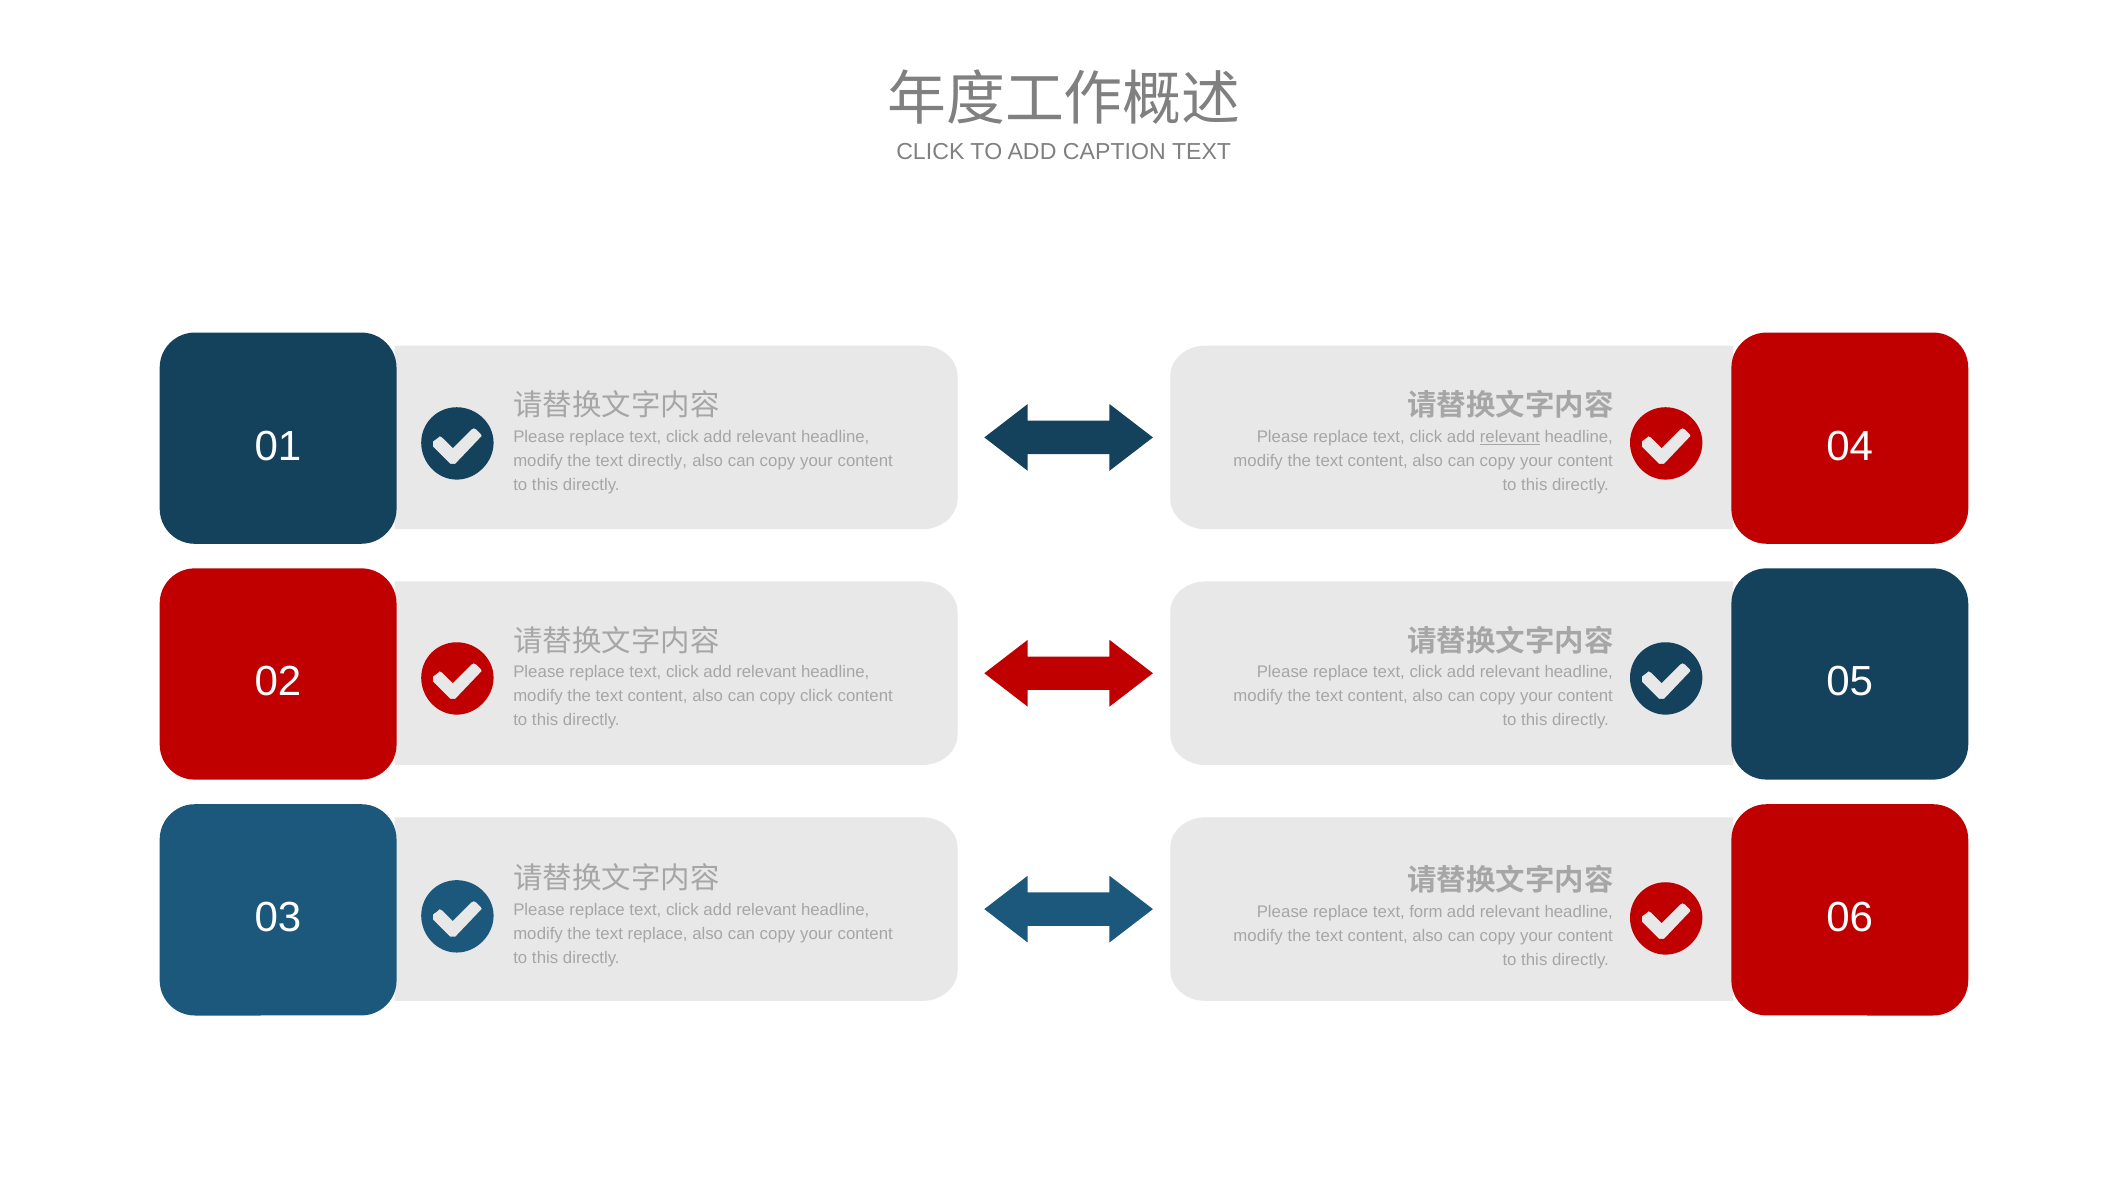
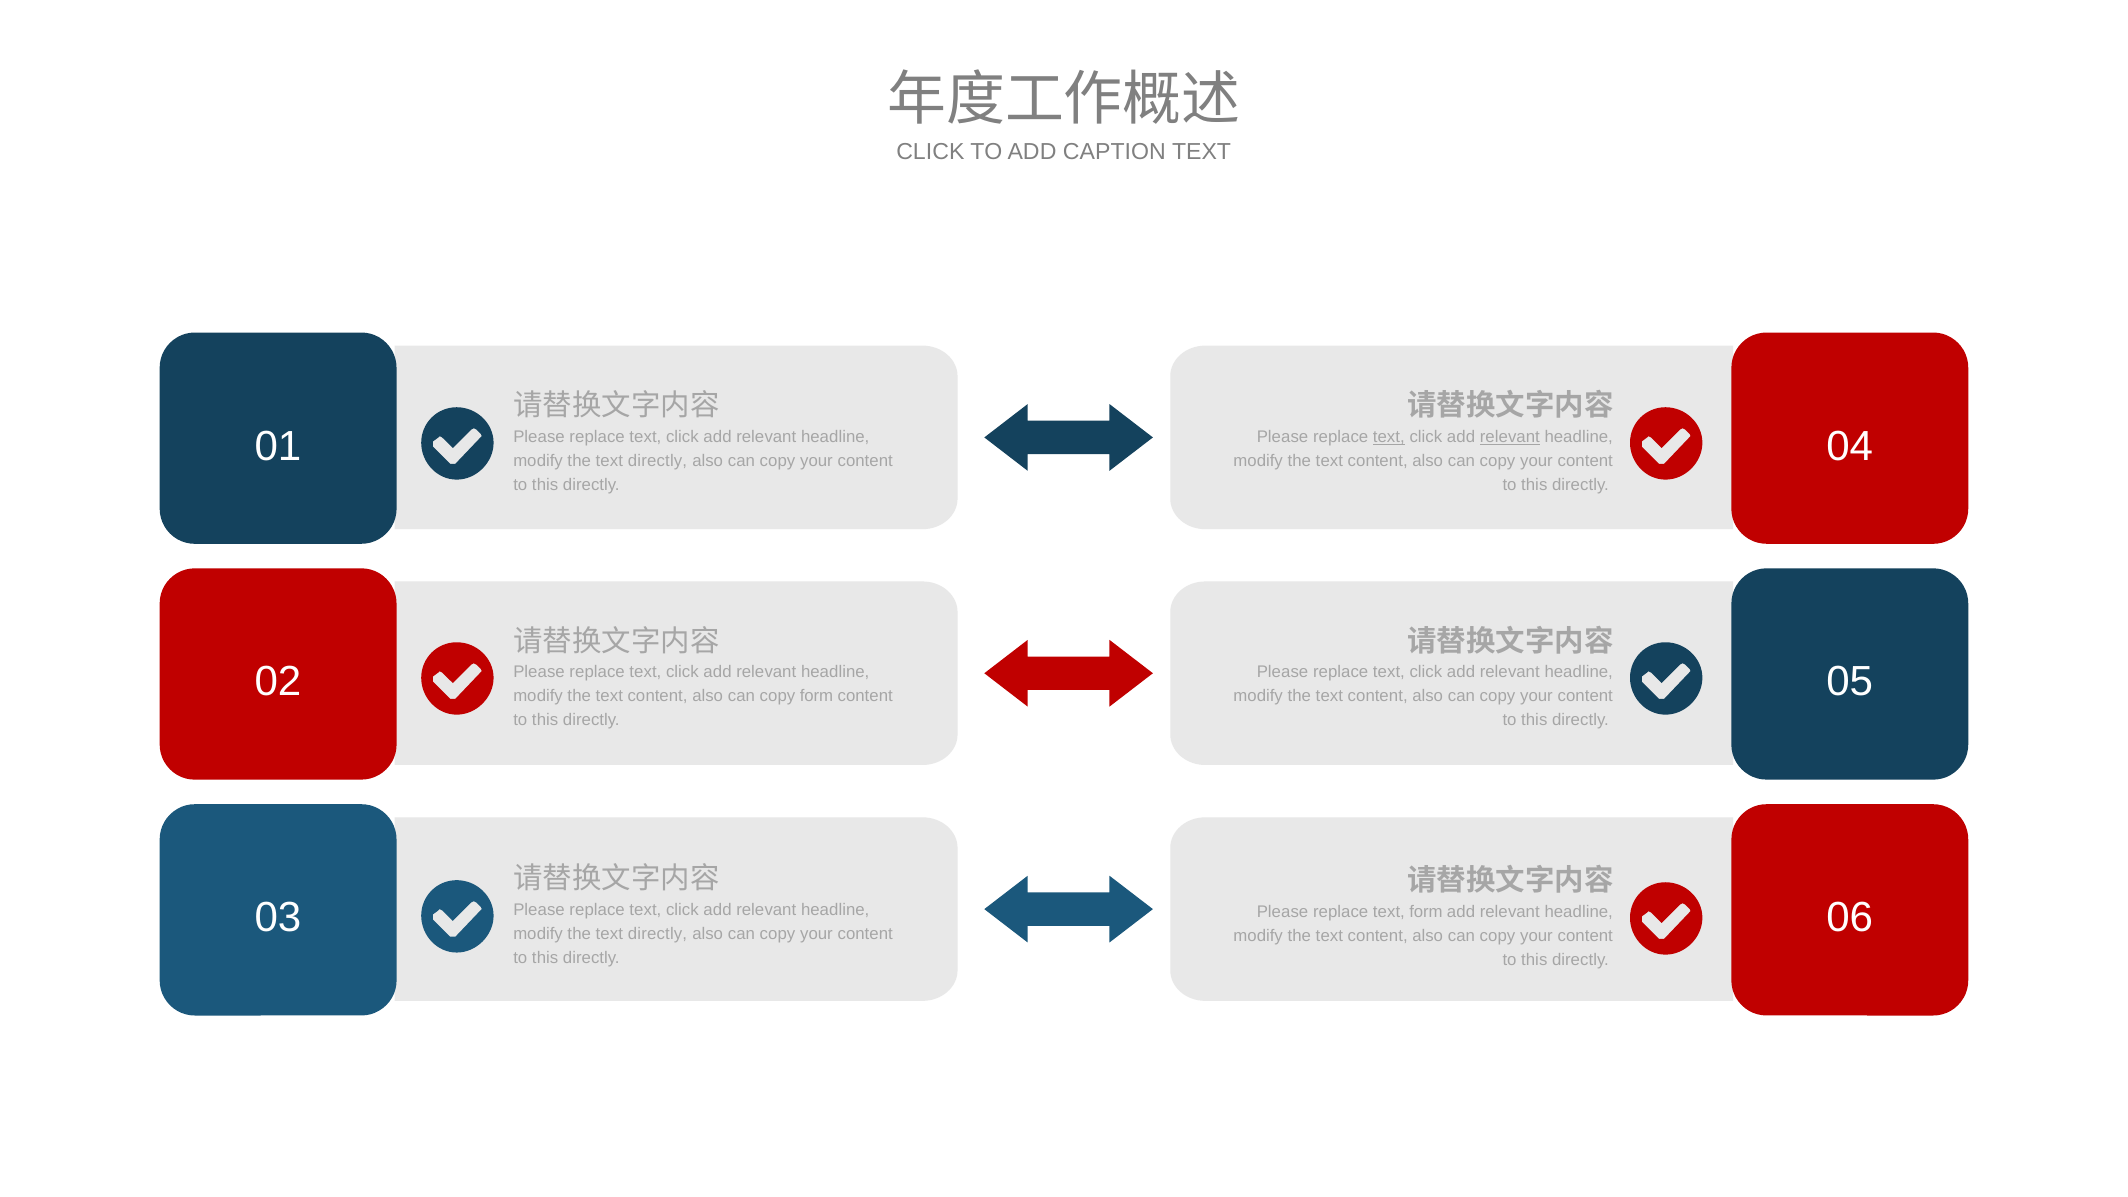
text underline: none -> present (1389, 437)
copy click: click -> form (816, 696)
replace: replace -> directly (658, 934)
